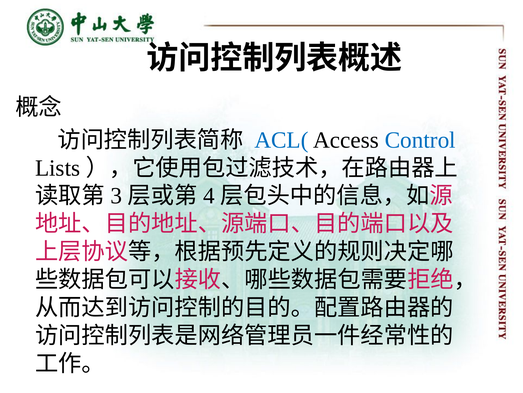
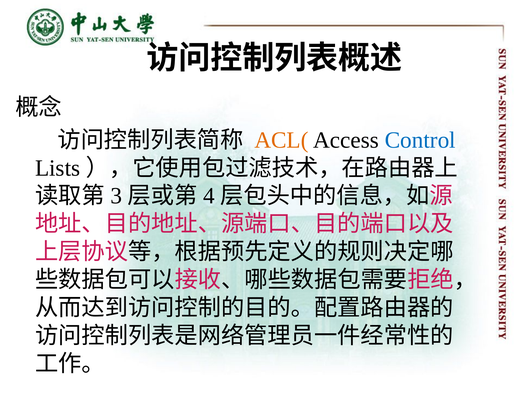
ACL( colour: blue -> orange (281, 140)
